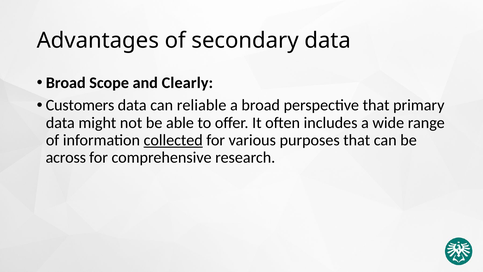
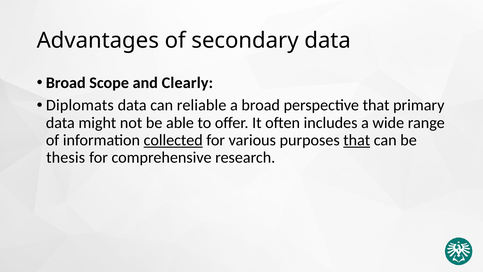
Customers: Customers -> Diplomats (80, 105)
that underline: none -> present (357, 140)
across: across -> thesis (66, 157)
